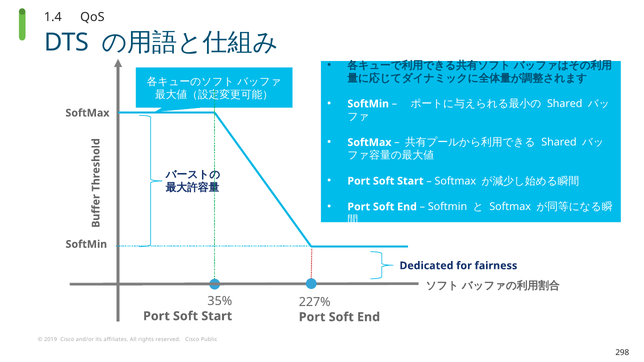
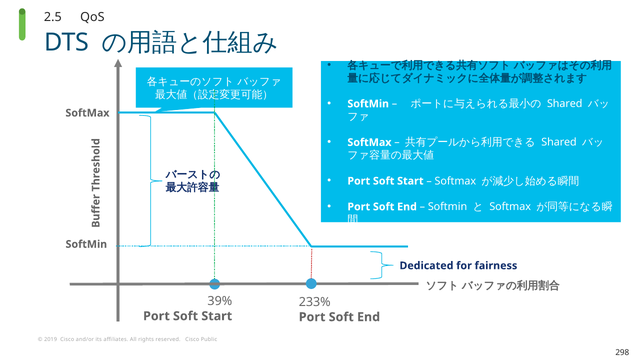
1.4: 1.4 -> 2.5 (53, 17)
35%: 35% -> 39% (220, 301)
227%: 227% -> 233% (315, 302)
